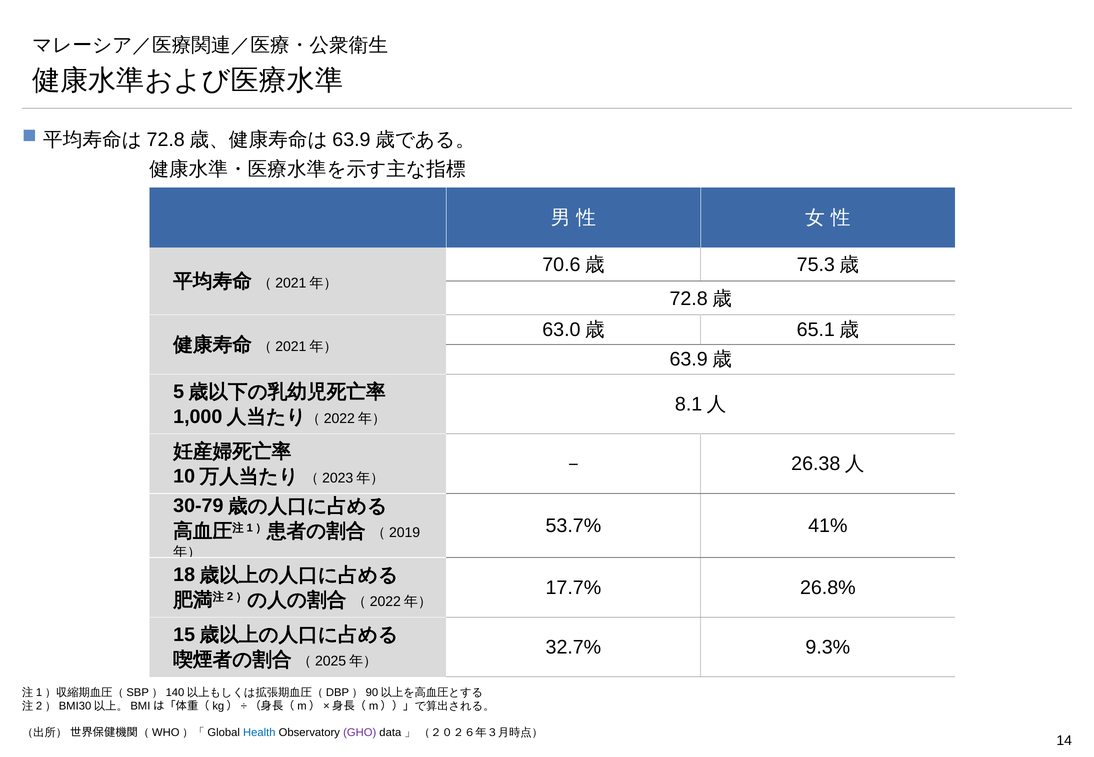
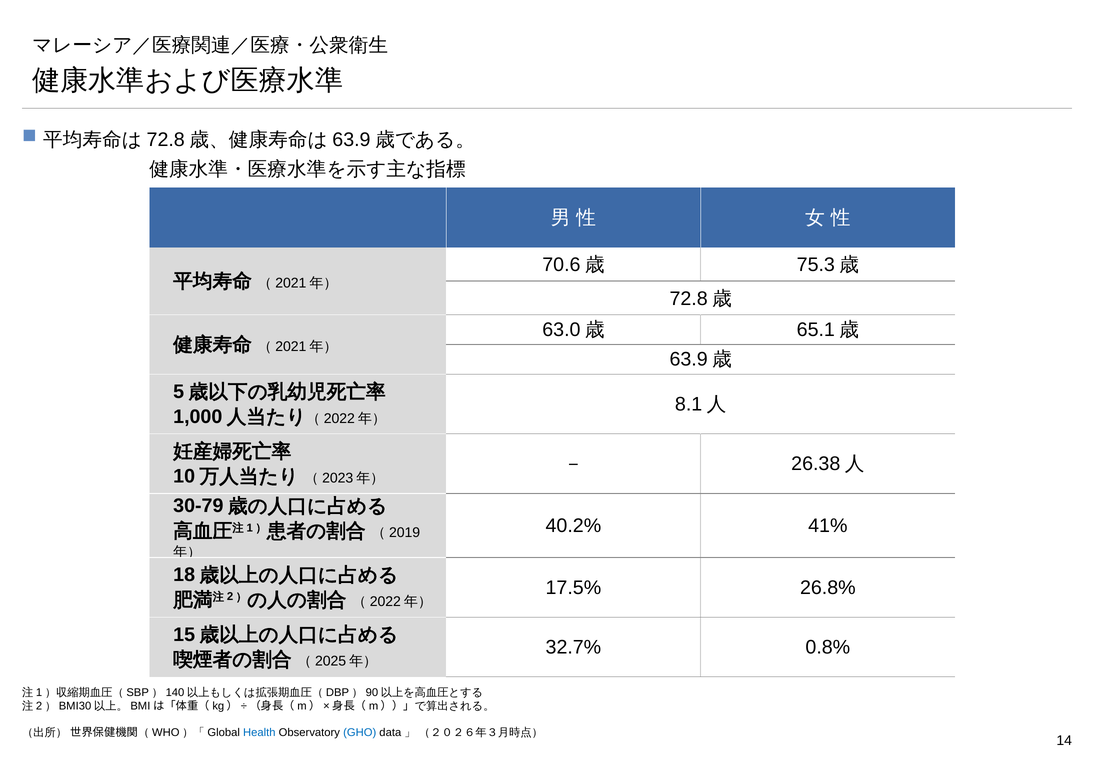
53.7%: 53.7% -> 40.2% (573, 526)
17.7%: 17.7% -> 17.5% (573, 588)
9.3%: 9.3% -> 0.8% (828, 648)
GHO colour: purple -> blue (360, 733)
